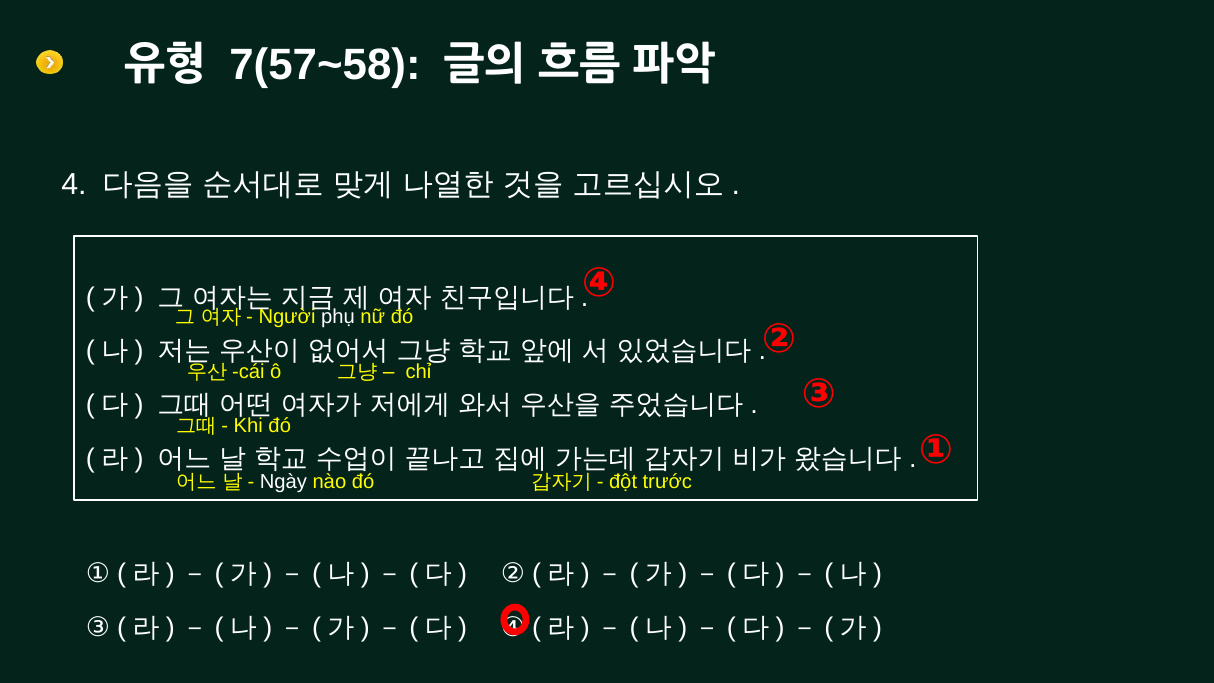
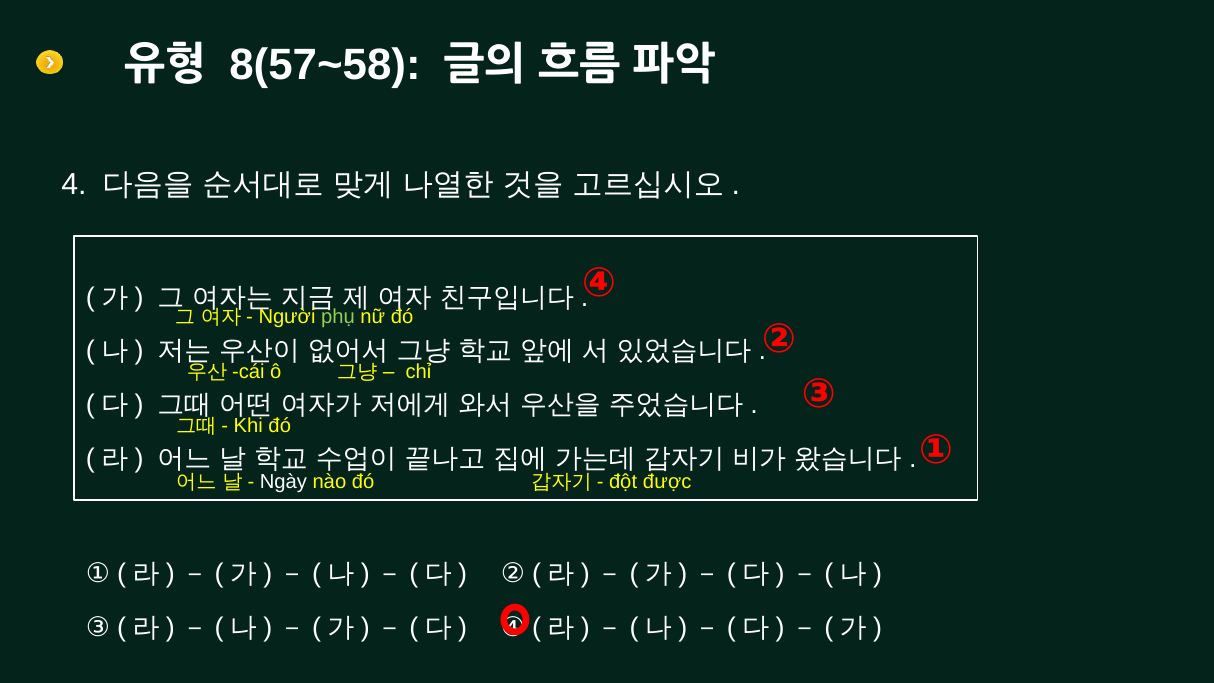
7(57~58: 7(57~58 -> 8(57~58 (325, 65)
phụ colour: white -> light green (338, 317)
trước: trước -> được (667, 482)
